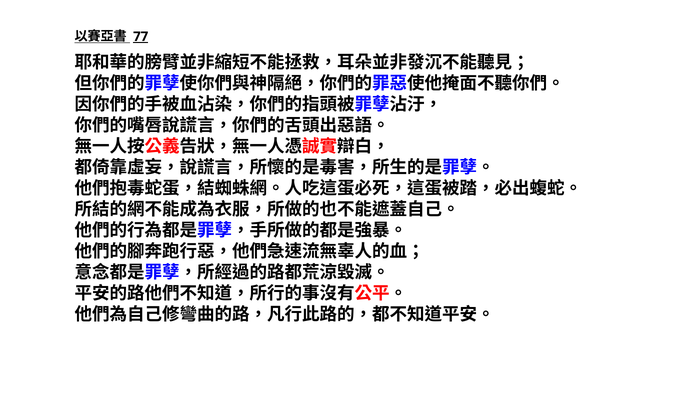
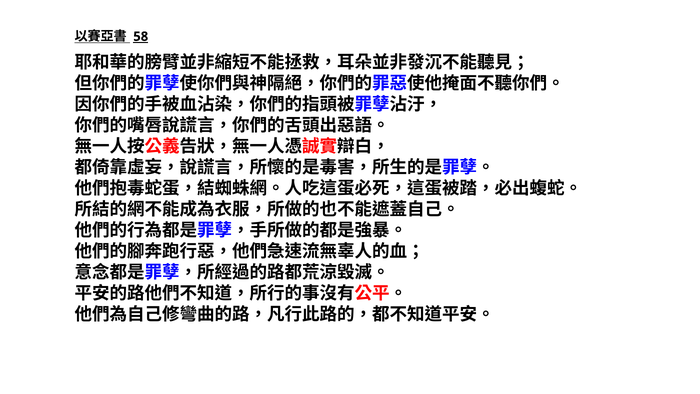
77: 77 -> 58 (141, 37)
